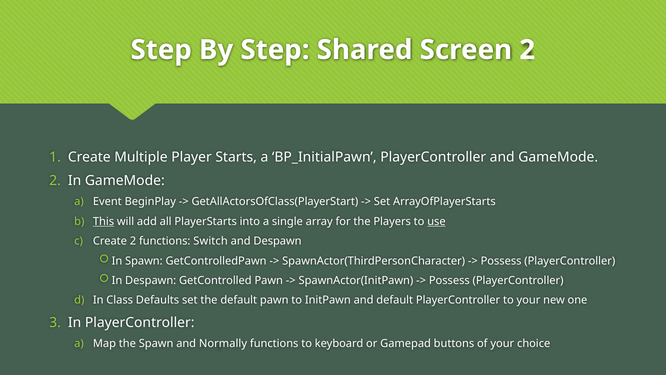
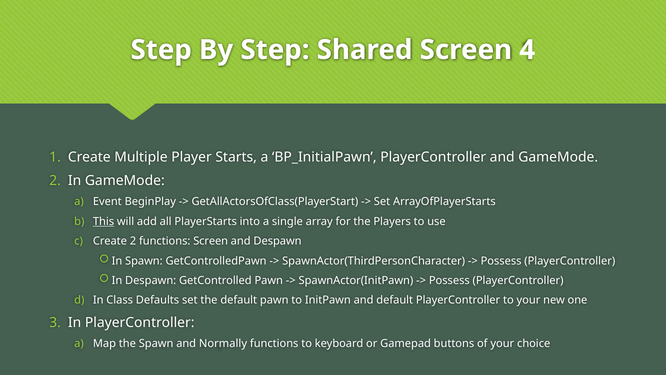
Screen 2: 2 -> 4 (527, 50)
use underline: present -> none (436, 221)
functions Switch: Switch -> Screen (211, 241)
